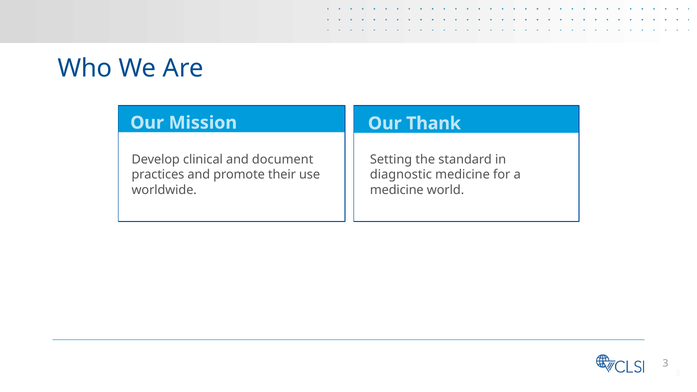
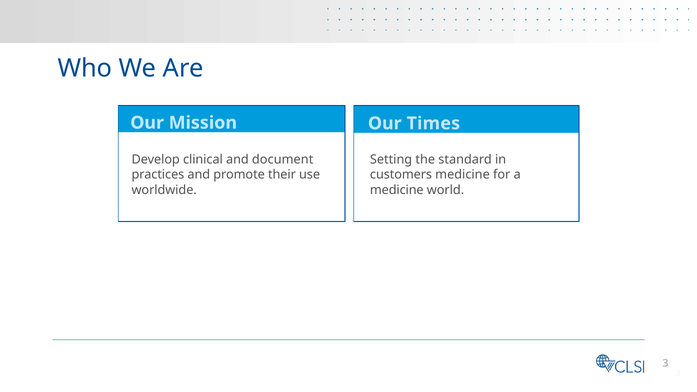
Thank: Thank -> Times (433, 123)
diagnostic: diagnostic -> customers (401, 175)
